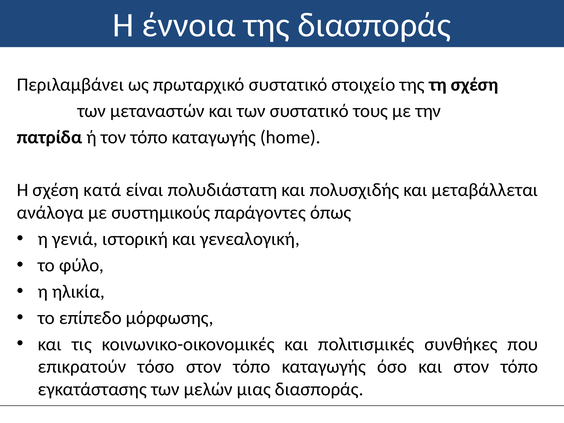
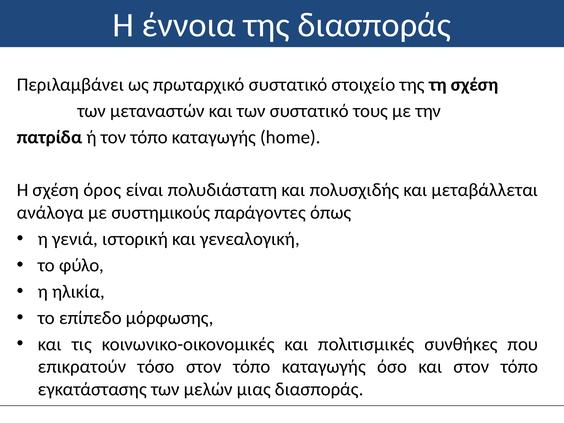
κατά: κατά -> όρος (102, 190)
